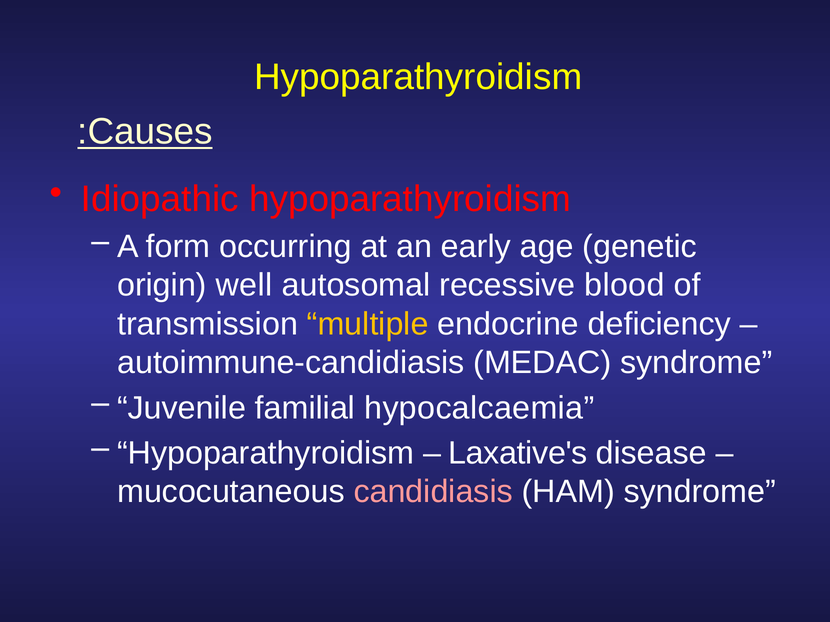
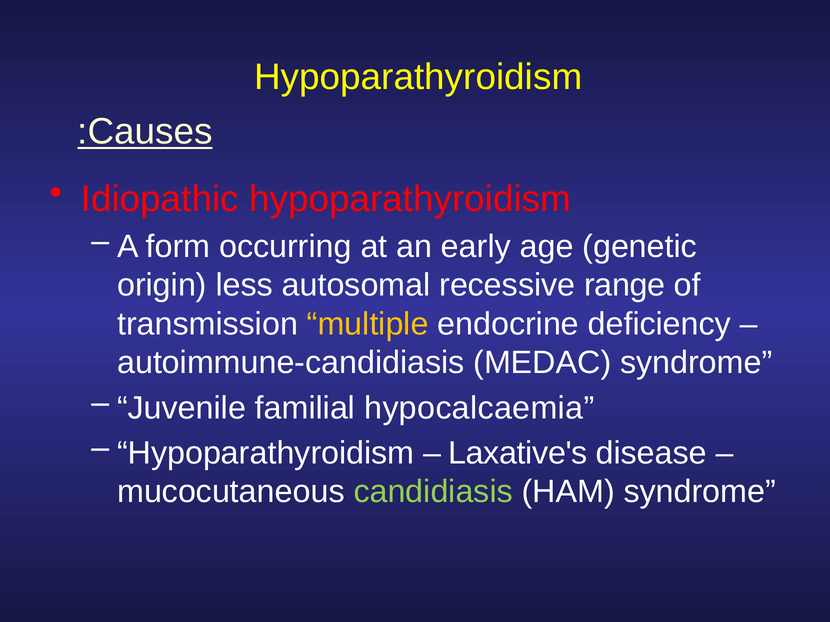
well: well -> less (244, 285)
blood: blood -> range (625, 285)
candidiasis colour: pink -> light green (433, 492)
